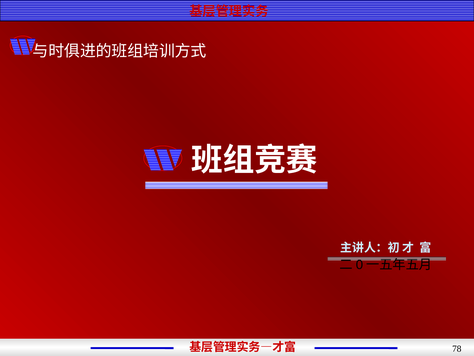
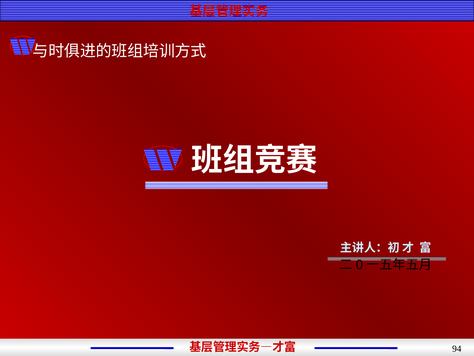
78: 78 -> 94 (457, 348)
